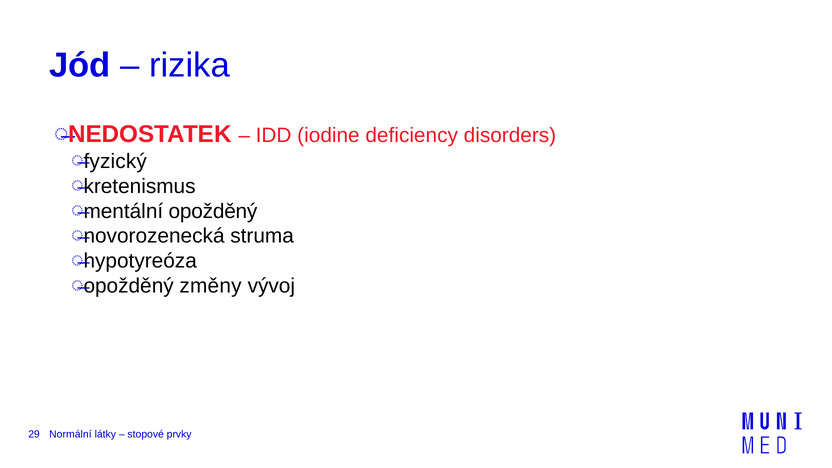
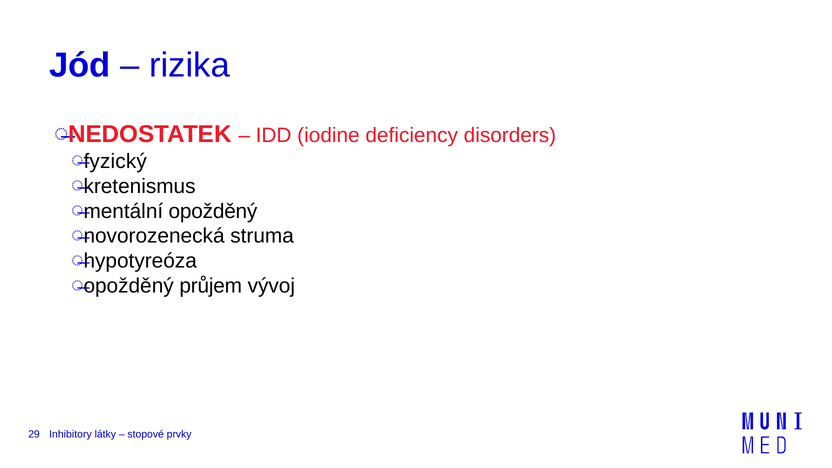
změny: změny -> průjem (211, 286)
Normální: Normální -> Inhibitory (70, 434)
